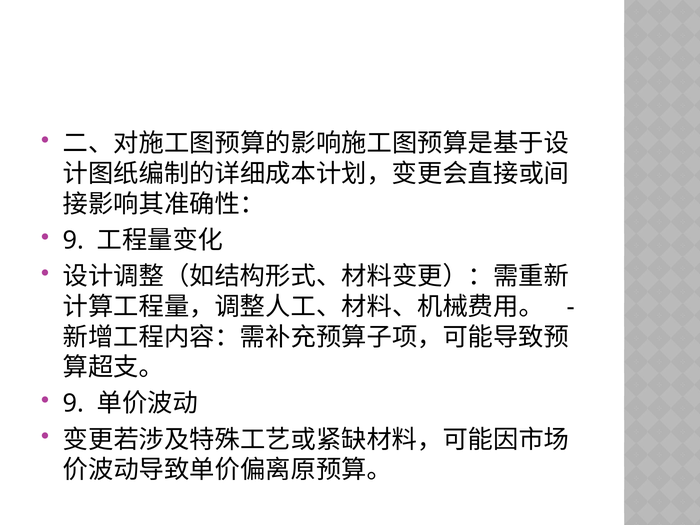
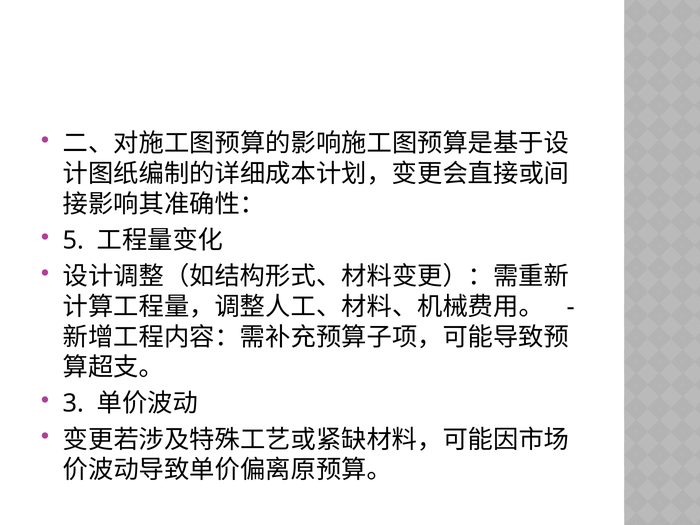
9: 9 -> 5 (74, 240)
9: 9 -> 3 (74, 404)
